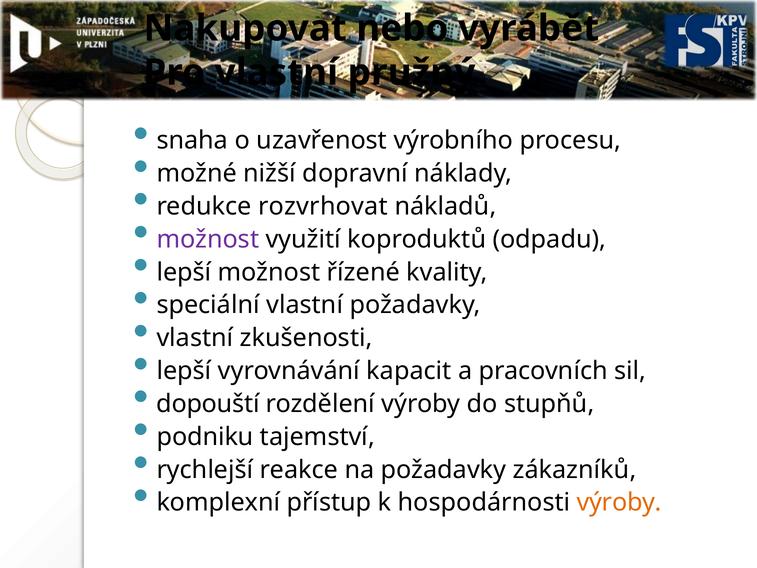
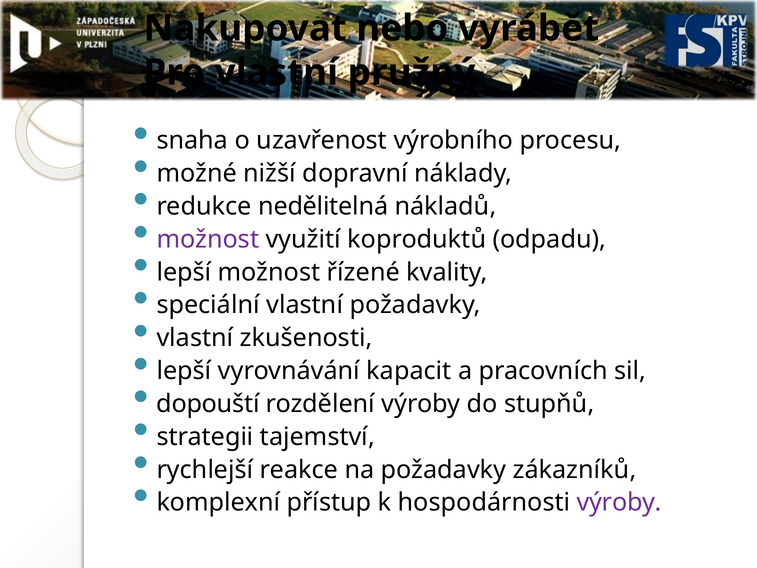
rozvrhovat: rozvrhovat -> nedělitelná (323, 206)
podniku: podniku -> strategii (205, 437)
výroby colour: orange -> purple (619, 502)
